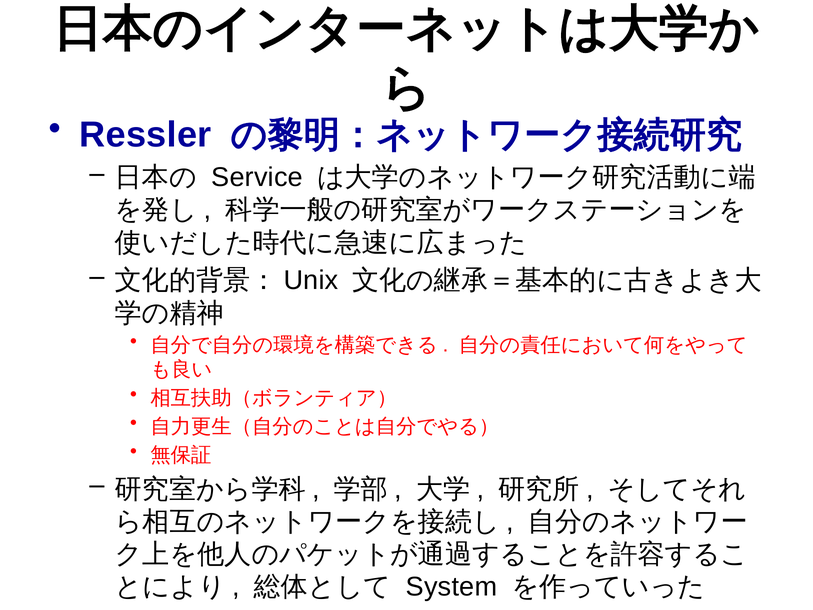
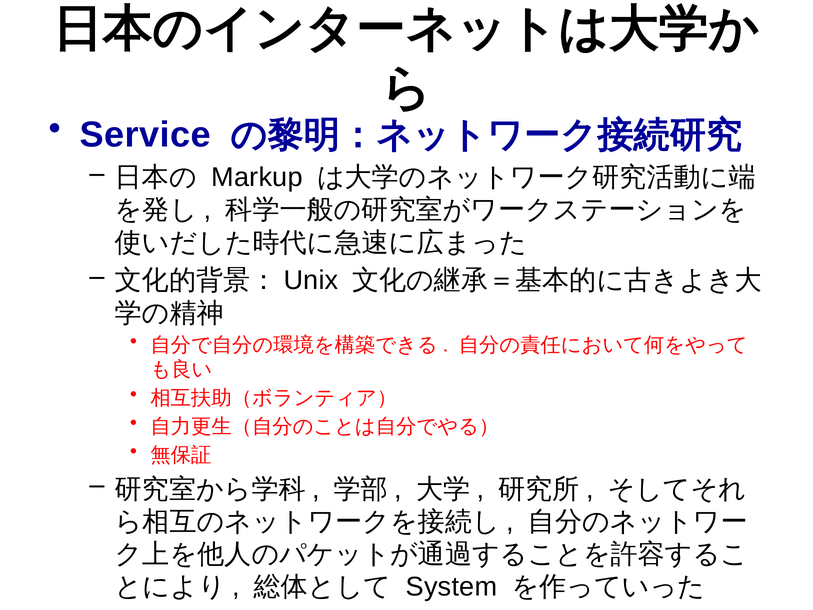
Ressler: Ressler -> Service (145, 135)
Service: Service -> Markup (257, 177)
